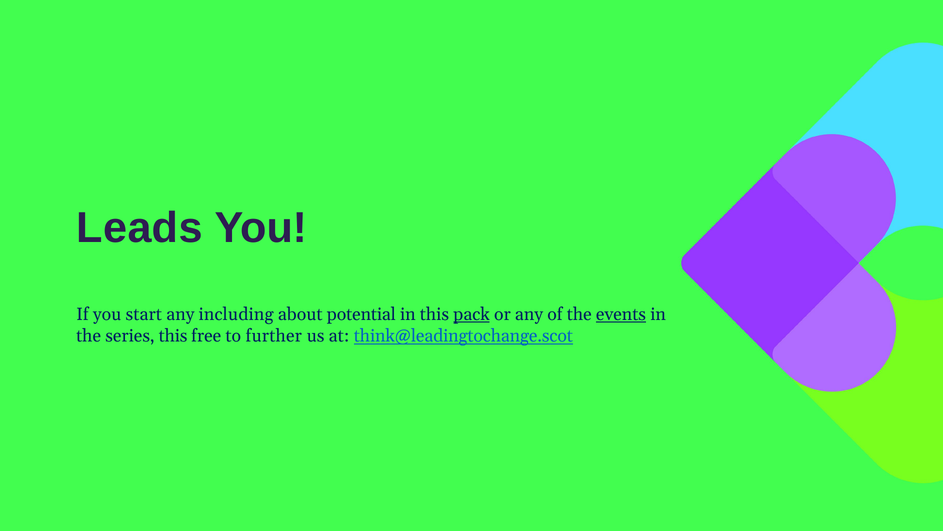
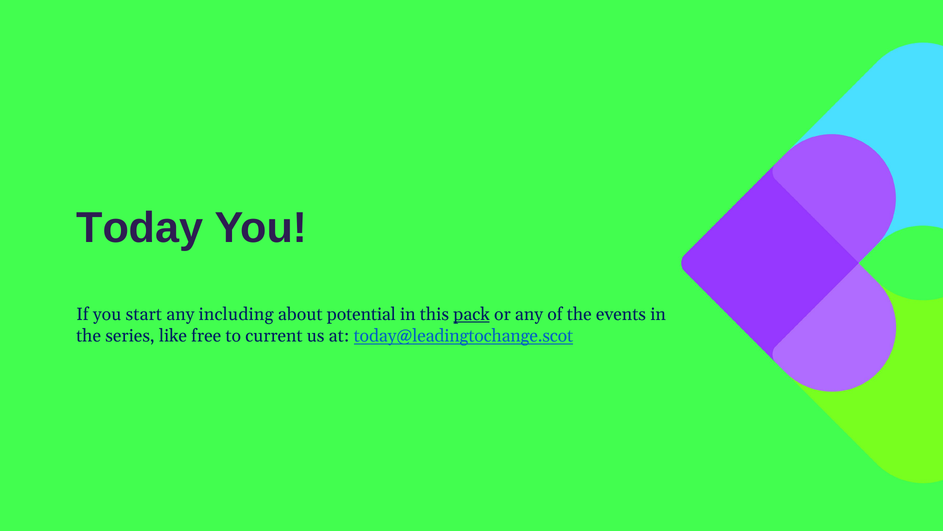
Leads: Leads -> Today (140, 228)
events underline: present -> none (621, 314)
series this: this -> like (173, 335)
further: further -> current (274, 335)
think@leadingtochange.scot: think@leadingtochange.scot -> today@leadingtochange.scot (463, 335)
